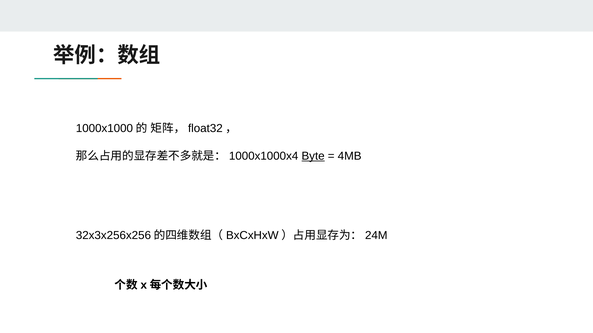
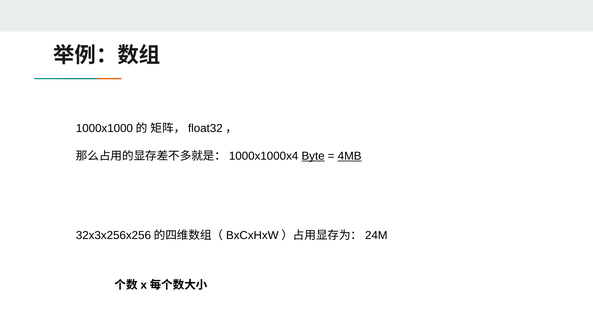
4MB underline: none -> present (350, 156)
